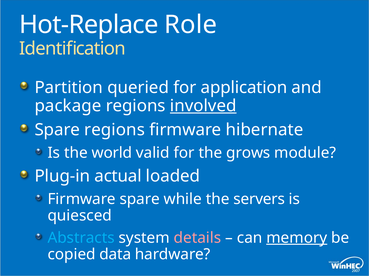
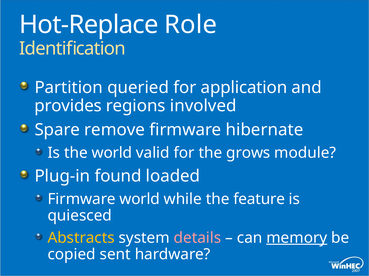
package: package -> provides (68, 106)
involved underline: present -> none (203, 106)
Spare regions: regions -> remove (115, 130)
actual: actual -> found (118, 177)
Firmware spare: spare -> world (140, 200)
servers: servers -> feature (259, 200)
Abstracts colour: light blue -> yellow (81, 238)
data: data -> sent (115, 255)
